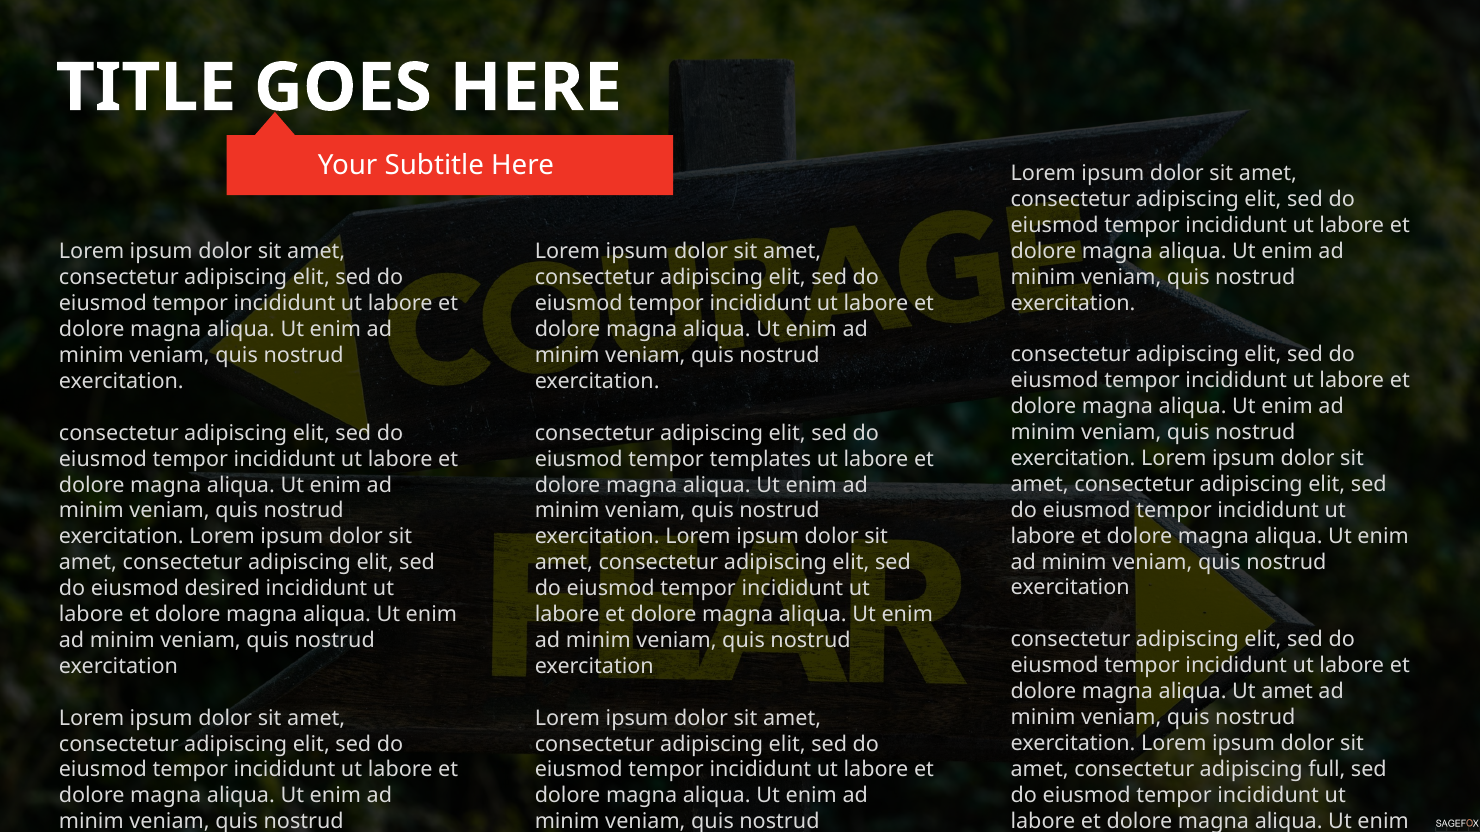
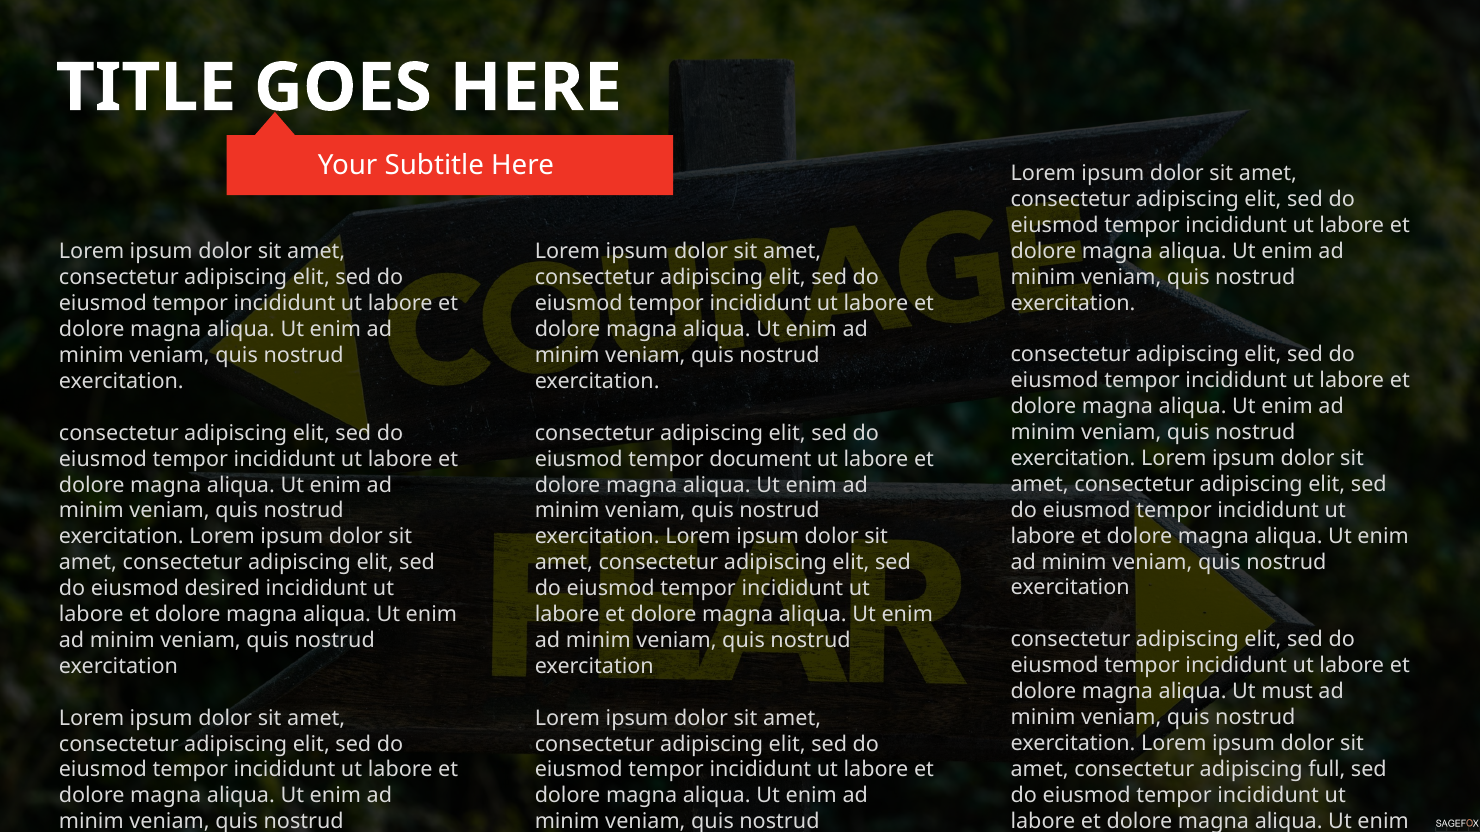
templates: templates -> document (760, 459)
Ut amet: amet -> must (1287, 692)
